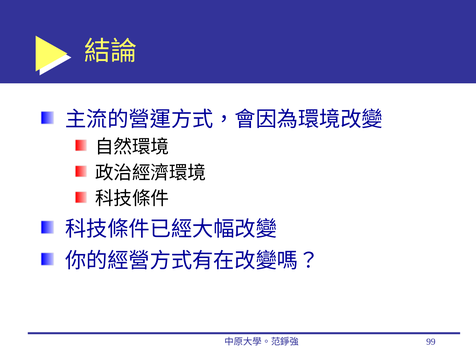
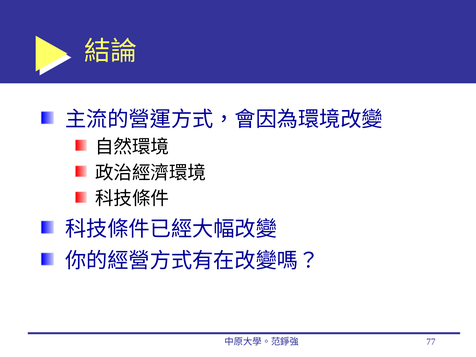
99: 99 -> 77 (431, 342)
